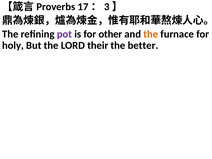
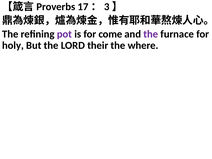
other: other -> come (110, 34)
the colour: orange -> purple (151, 34)
better: better -> where (143, 45)
